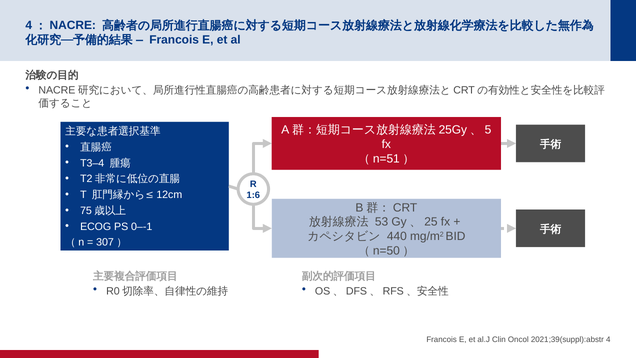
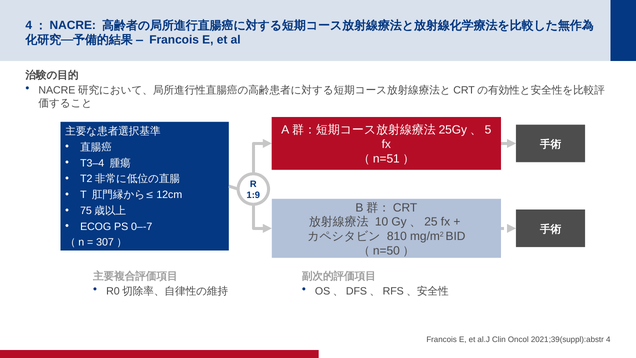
1:6: 1:6 -> 1:9 (253, 195)
53: 53 -> 10 (382, 222)
0–-1: 0–-1 -> 0–-7 (142, 226)
440: 440 -> 810 (397, 236)
